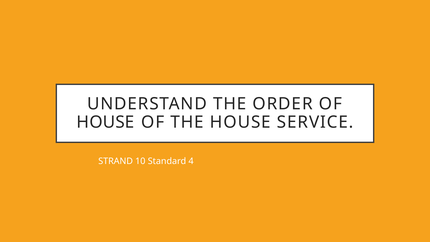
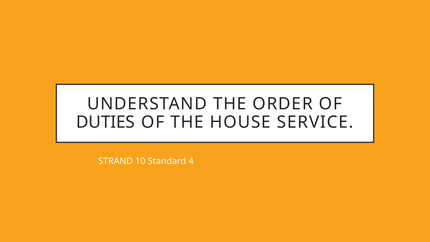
HOUSE: HOUSE -> DUTIES (106, 122)
